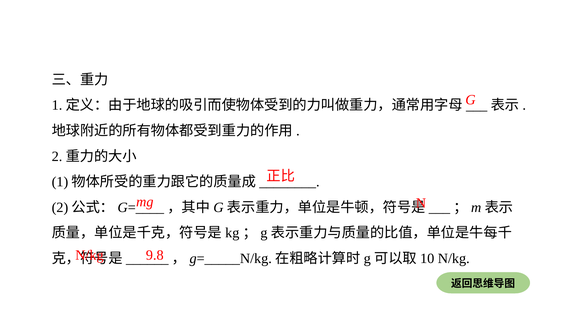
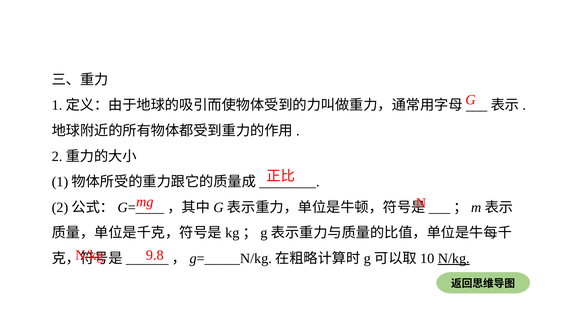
N/kg underline: none -> present (454, 258)
